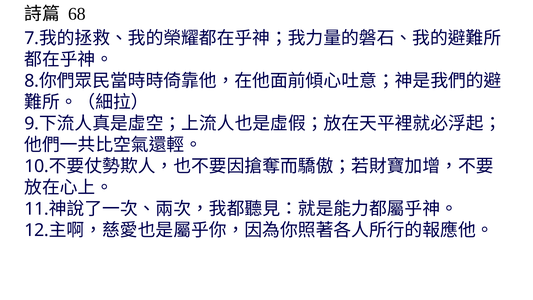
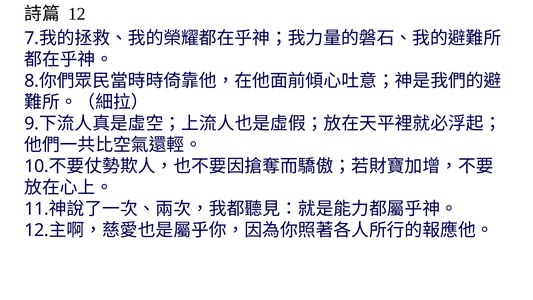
68: 68 -> 12 (77, 14)
